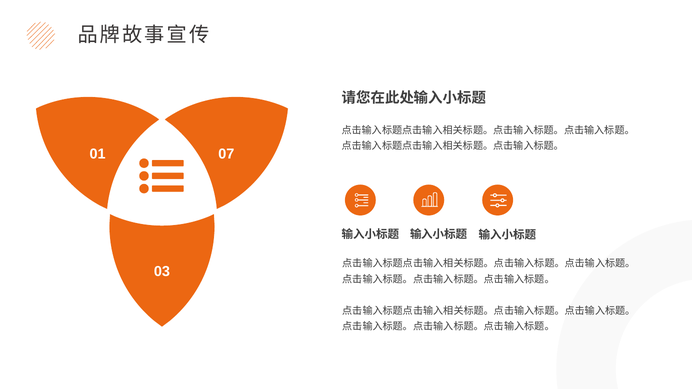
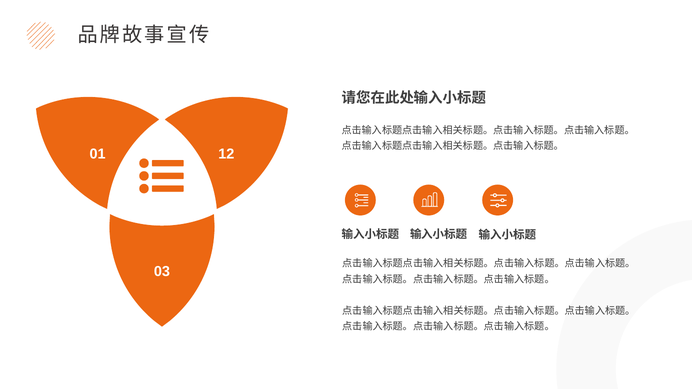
07: 07 -> 12 (226, 154)
